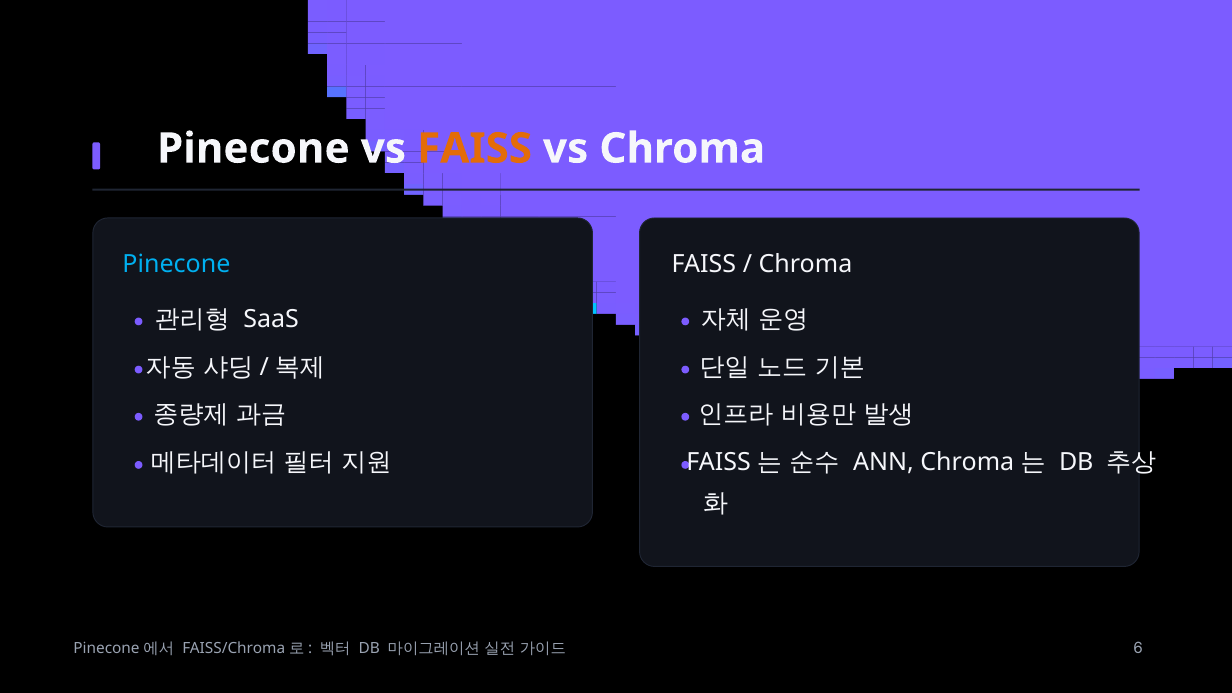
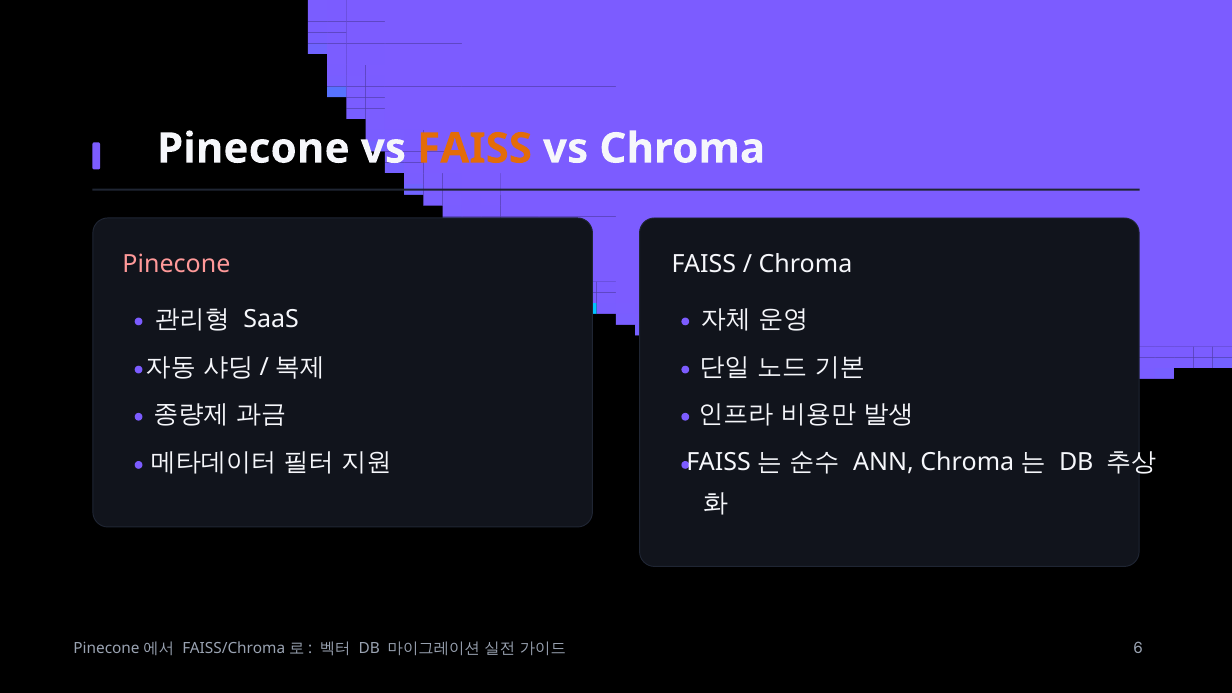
Pinecone colour: light blue -> pink (176, 264)
